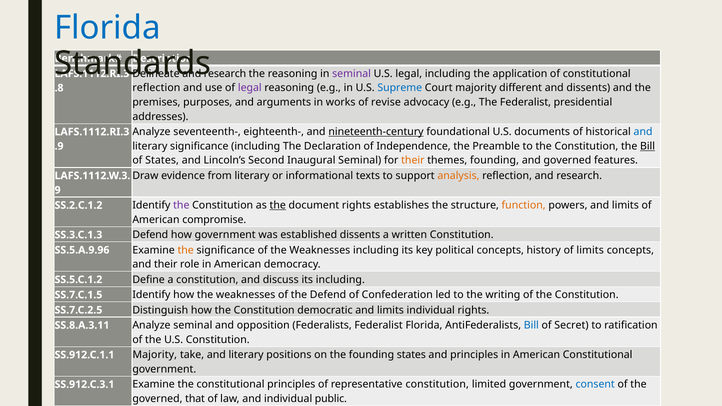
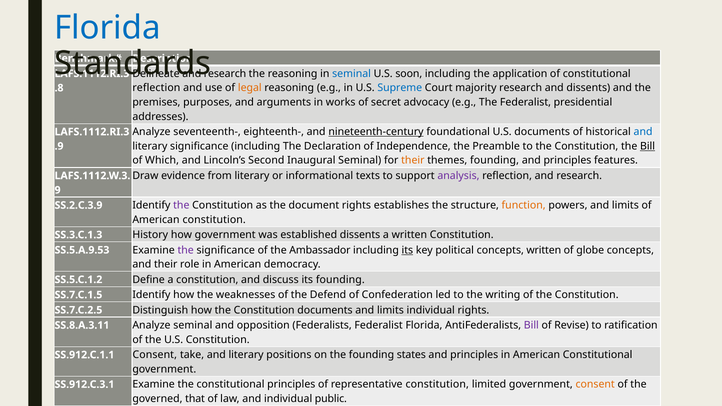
seminal colour: purple -> blue (352, 74)
U.S legal: legal -> soon (409, 74)
legal colour: purple -> orange (250, 88)
majority different: different -> research (521, 88)
revise: revise -> secret (386, 102)
of States: States -> Which (162, 161)
governed: governed -> principles (567, 161)
analysis colour: orange -> purple (458, 176)
SS.2.C.1.2: SS.2.C.1.2 -> SS.2.C.3.9 (78, 205)
the underline: present -> none (278, 205)
American compromise: compromise -> constitution (214, 220)
Defend: Defend -> History (150, 235)
SS.5.A.9.96: SS.5.A.9.96 -> SS.5.A.9.53 (82, 250)
the colour: orange -> purple (186, 250)
of the Weaknesses: Weaknesses -> Ambassador (320, 250)
its underline: none -> present (407, 250)
concepts history: history -> written (544, 250)
of limits: limits -> globe (590, 250)
its including: including -> founding (340, 280)
Constitution democratic: democratic -> documents (325, 310)
Bill colour: blue -> purple (531, 325)
Secret: Secret -> Revise (572, 325)
SS.912.C.1.1 Majority: Majority -> Consent (155, 355)
consent colour: blue -> orange (595, 385)
